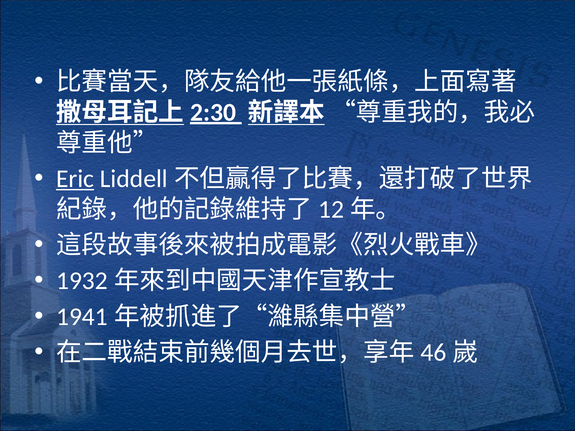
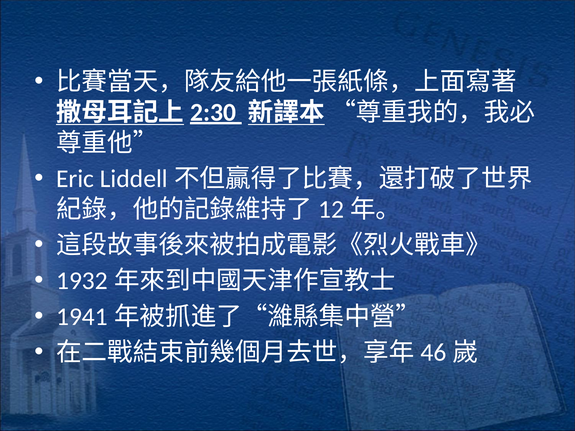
Eric underline: present -> none (75, 179)
